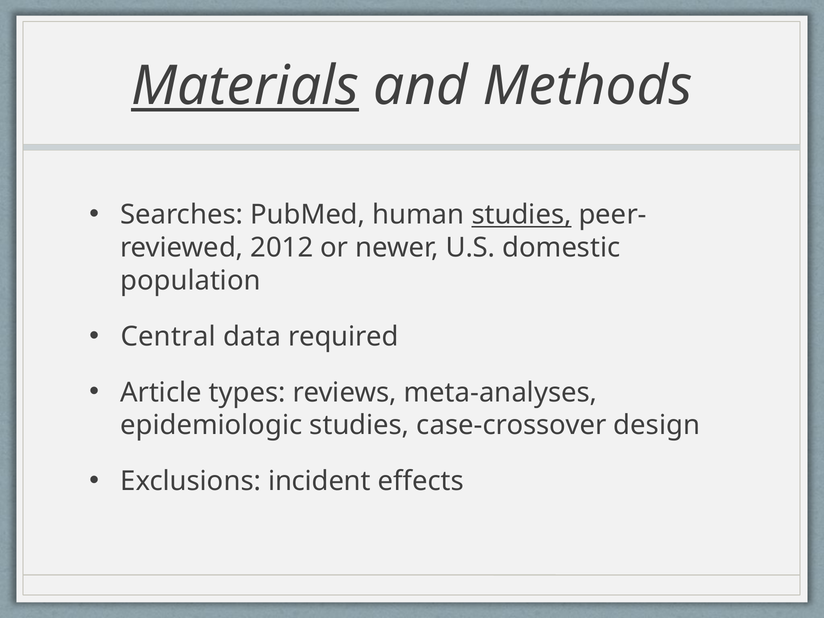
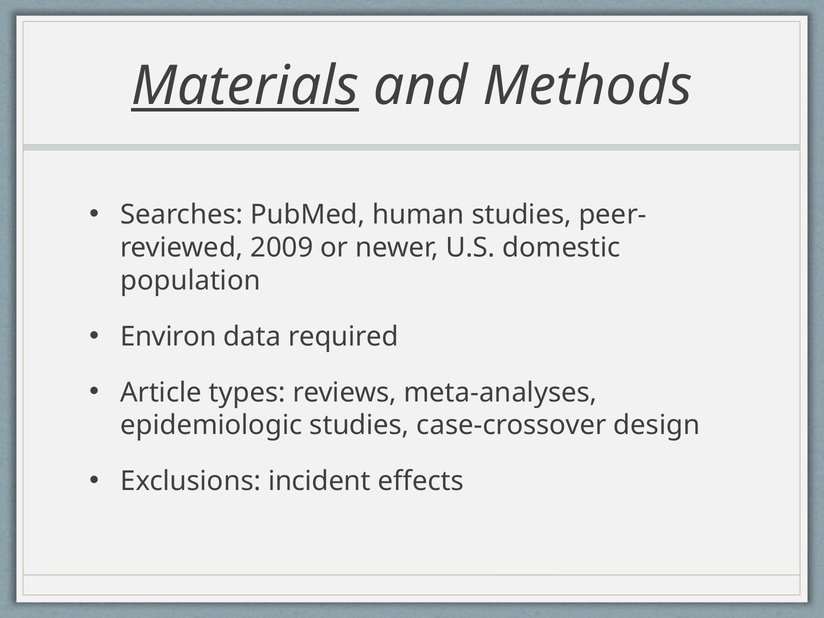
studies underline: present -> none (522, 215)
2012: 2012 -> 2009 (282, 248)
Central: Central -> Environ (168, 337)
